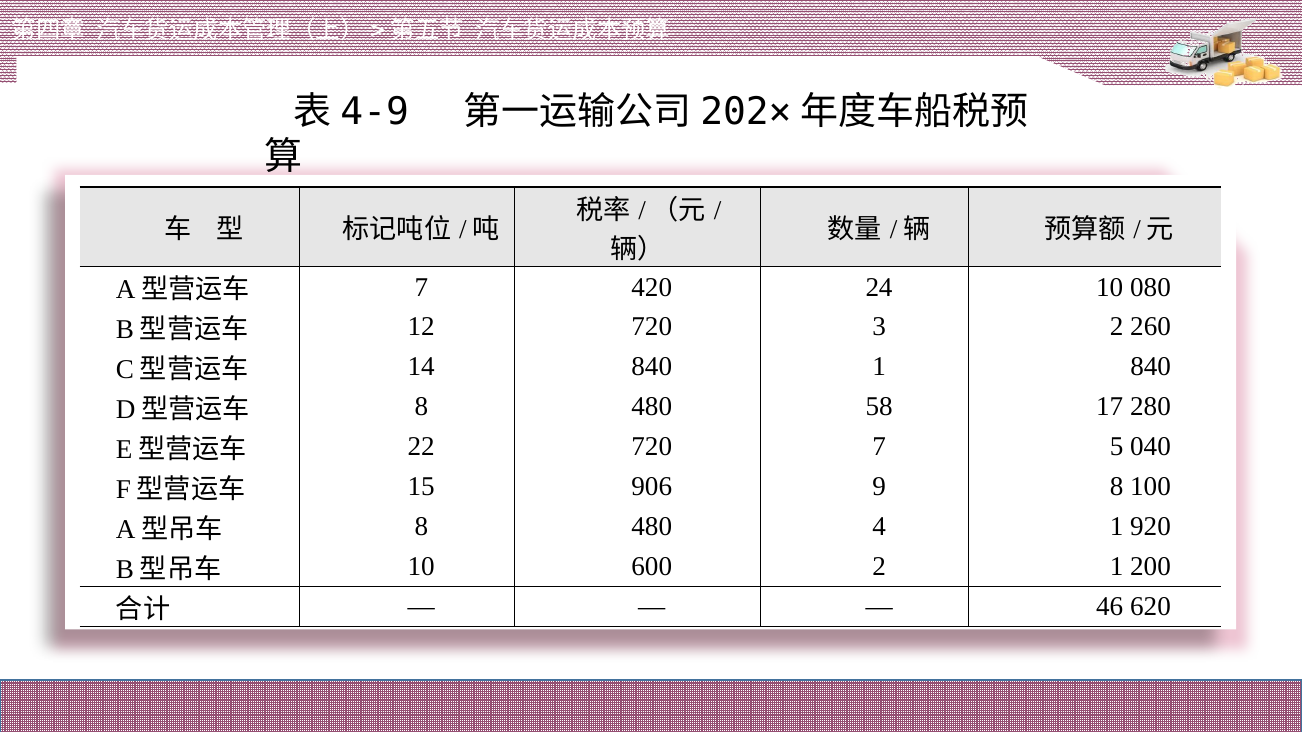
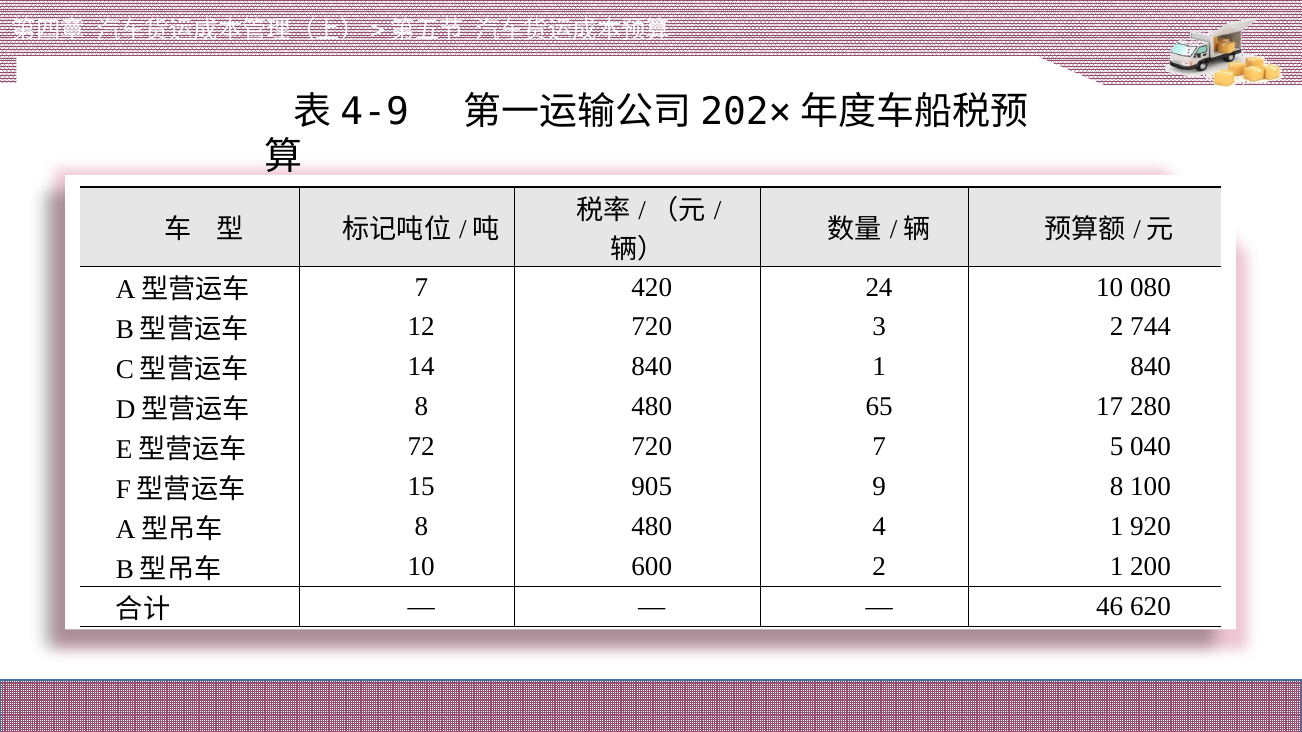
260: 260 -> 744 (1151, 327)
58: 58 -> 65 (879, 407)
22: 22 -> 72 (421, 447)
906: 906 -> 905 (652, 487)
